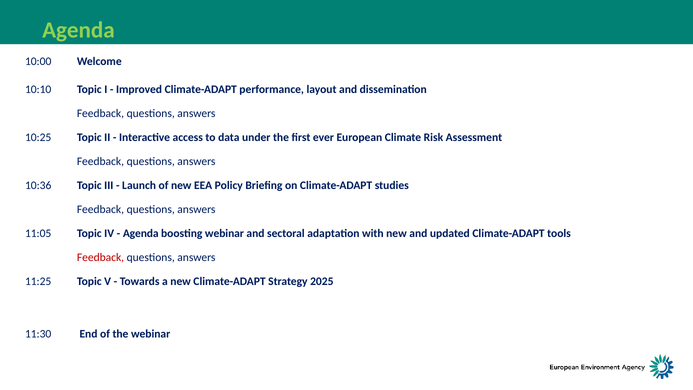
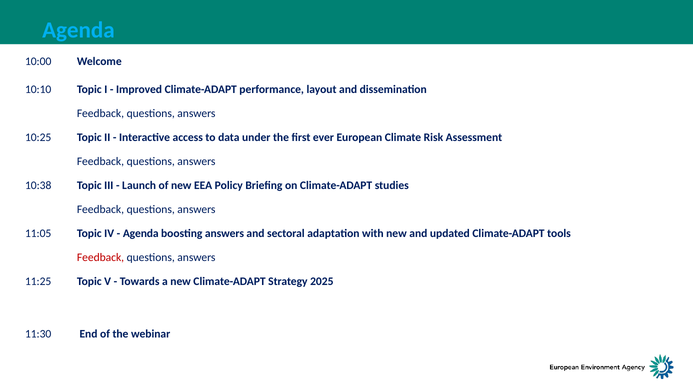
Agenda colour: light green -> light blue (78, 30)
10:36: 10:36 -> 10:38 (38, 185)
boosting webinar: webinar -> answers (224, 233)
